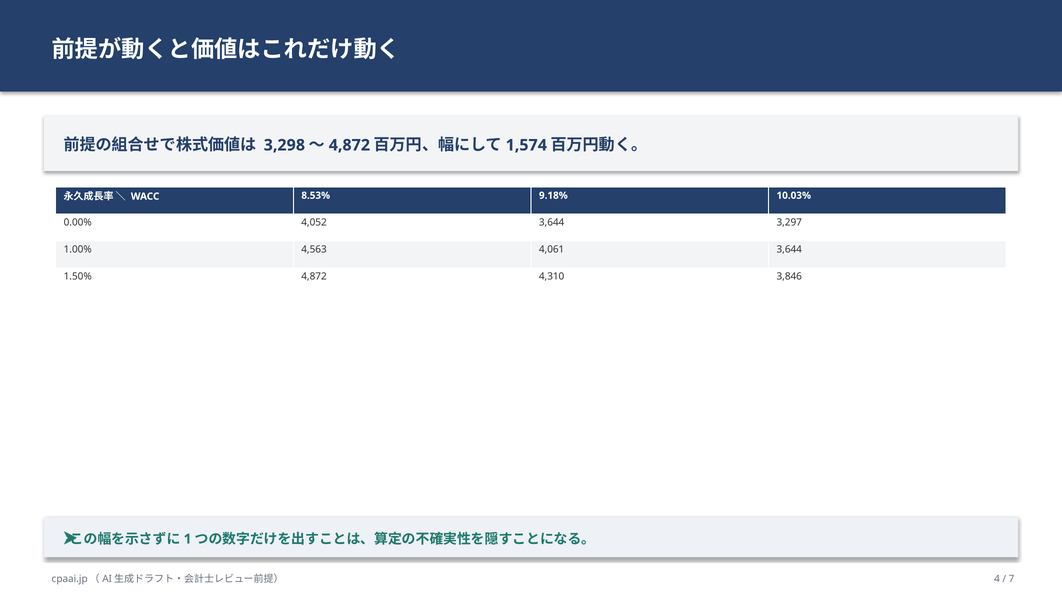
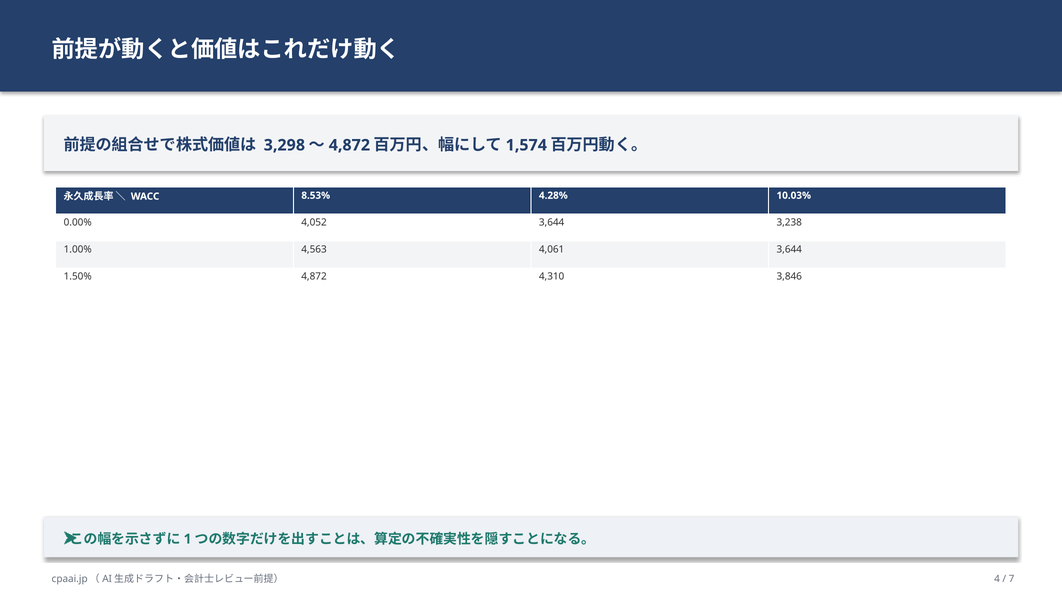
9.18%: 9.18% -> 4.28% (553, 196)
3,297: 3,297 -> 3,238 (789, 223)
